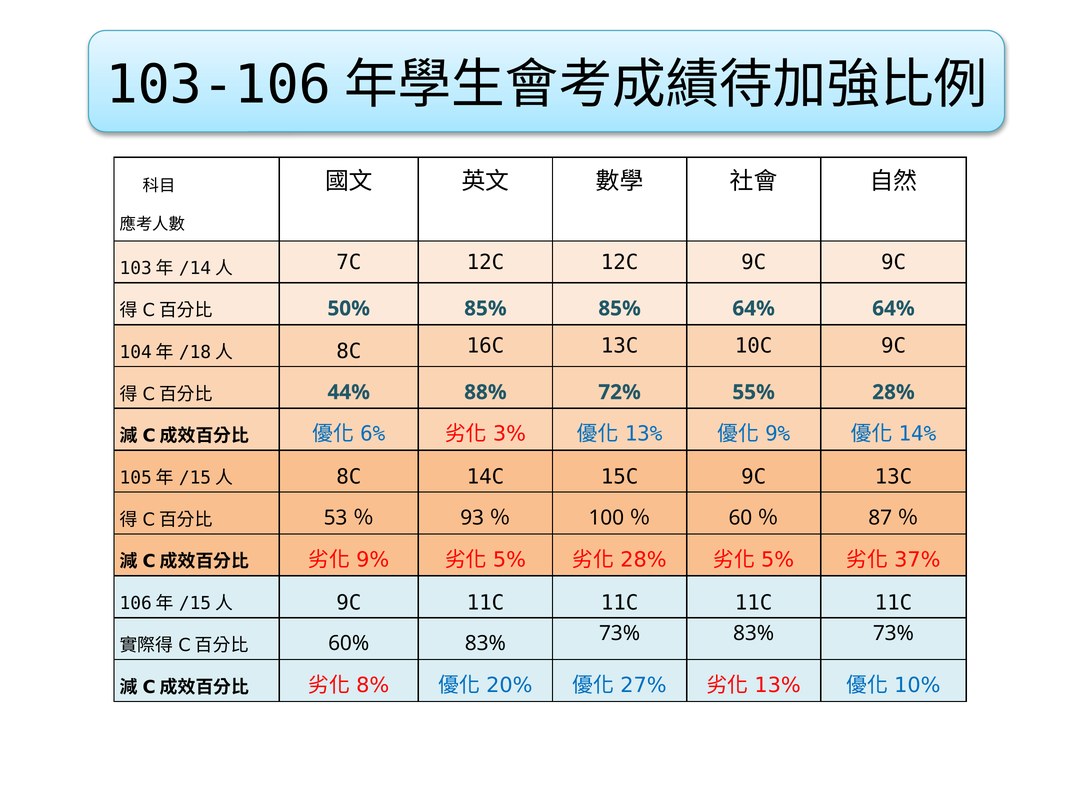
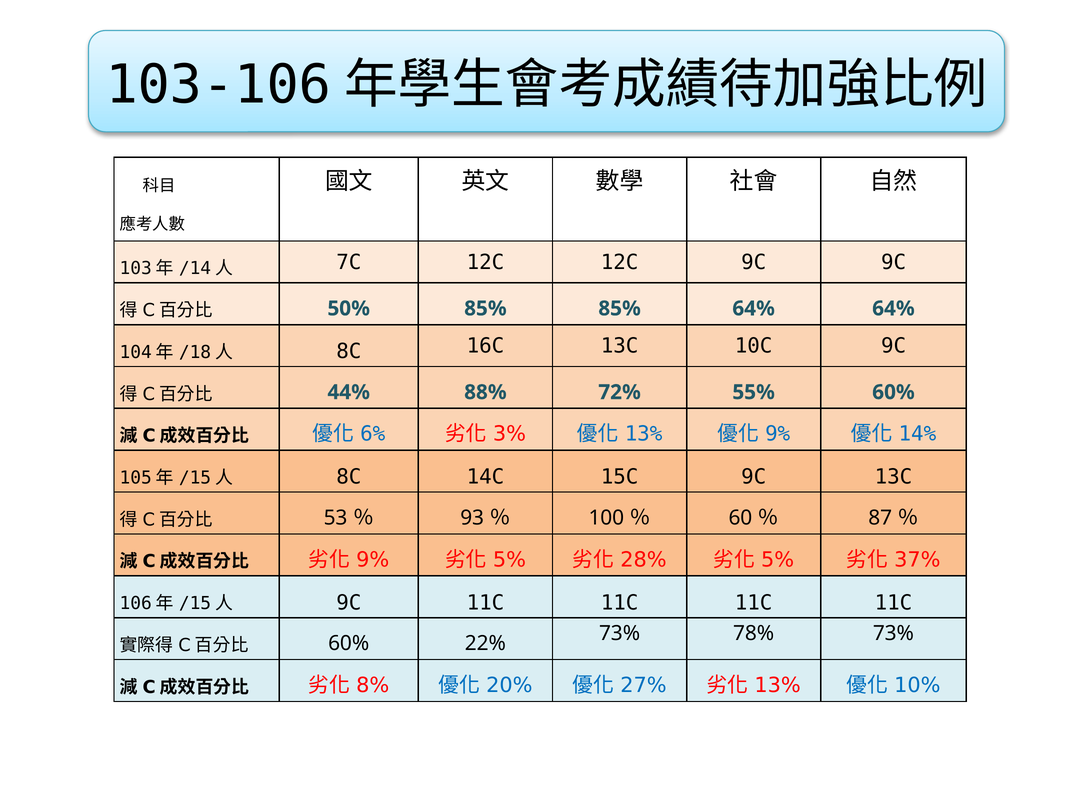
55% 28%: 28% -> 60% (893, 392)
60% 83%: 83% -> 22% (485, 643)
73% 83%: 83% -> 78% (754, 633)
